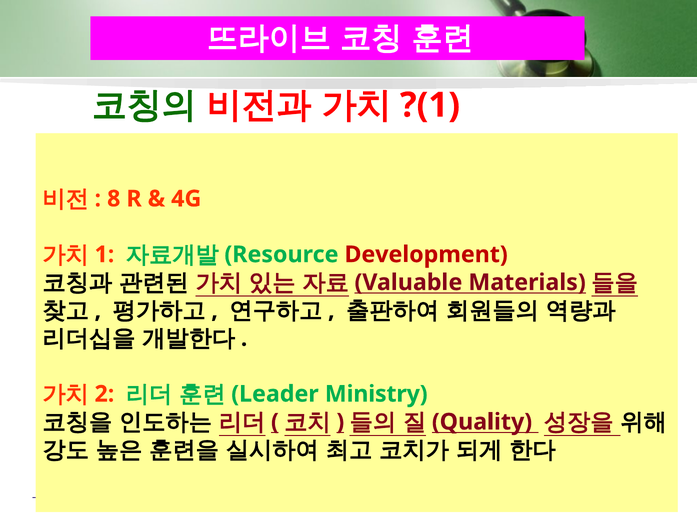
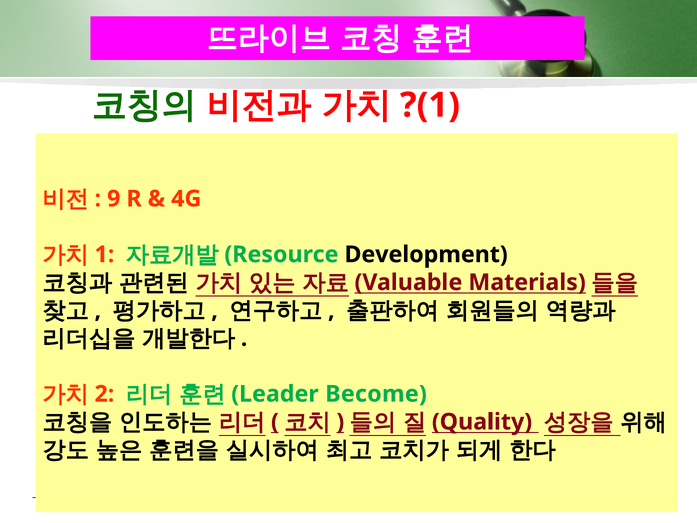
8: 8 -> 9 (114, 199)
Development colour: red -> black (426, 254)
Ministry: Ministry -> Become (376, 394)
